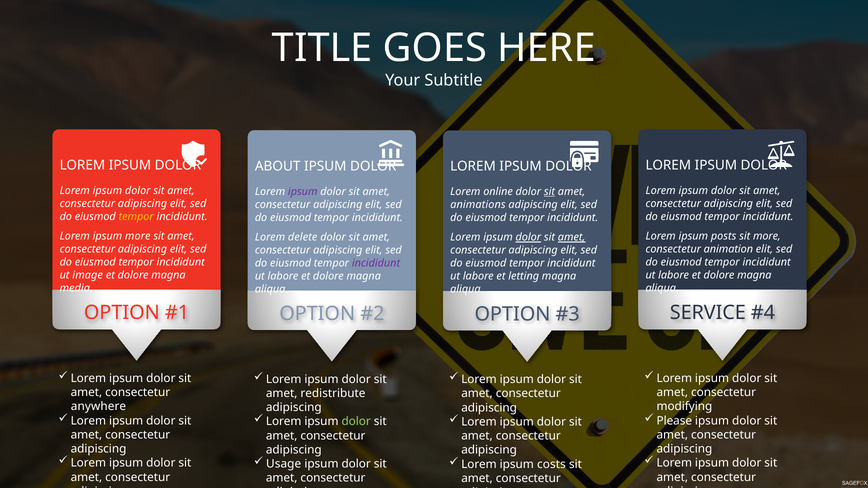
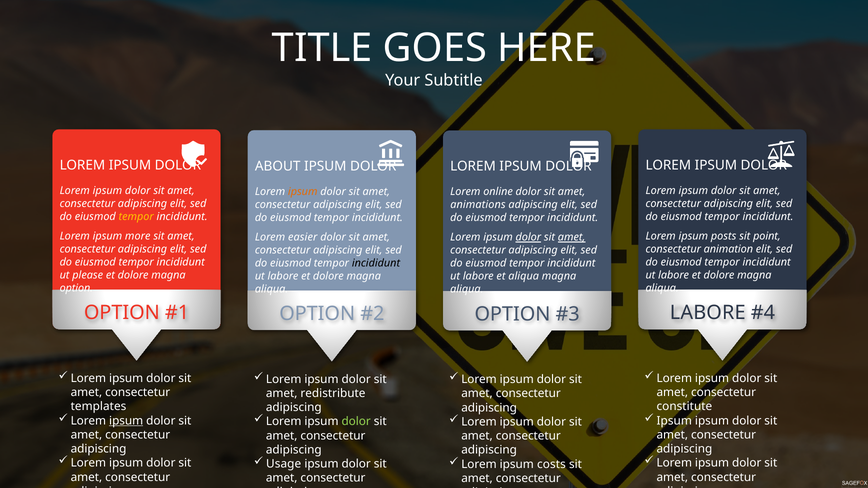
ipsum colour: purple -> orange (303, 192)
sit underline: present -> none (550, 192)
sit more: more -> point (767, 236)
delete: delete -> easier (303, 237)
incididunt colour: purple -> black (376, 263)
image: image -> please (88, 275)
et letting: letting -> aliqua (524, 276)
media: media -> option (76, 288)
SERVICE: SERVICE -> LABORE (708, 313)
anywhere: anywhere -> templates (98, 407)
modifying: modifying -> constitute (684, 407)
ipsum underline: none -> present (126, 421)
Please: Please -> Ipsum (674, 421)
